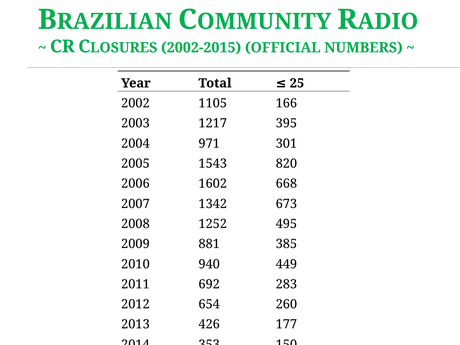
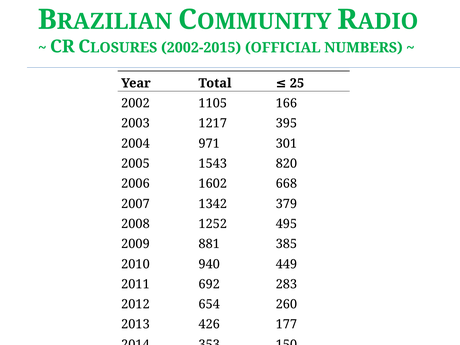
673: 673 -> 379 (286, 204)
